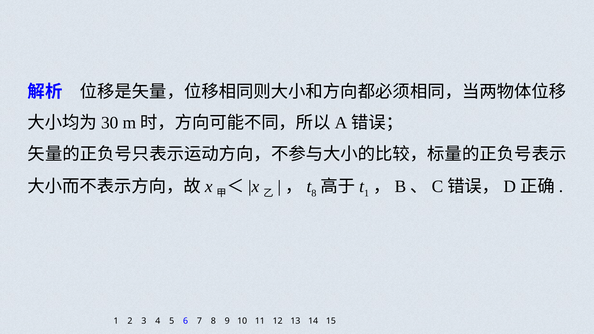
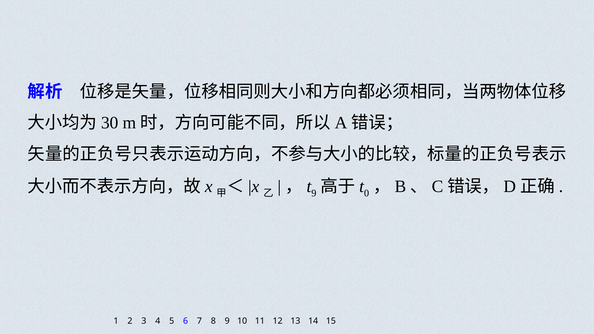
8: 8 -> 9 (314, 193)
1: 1 -> 0 (367, 193)
